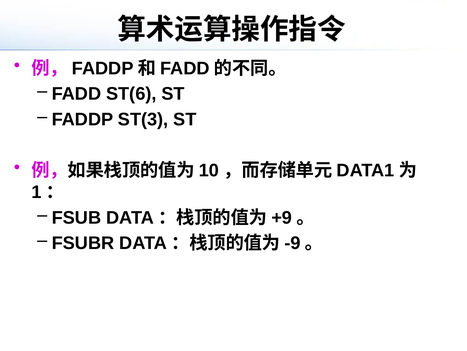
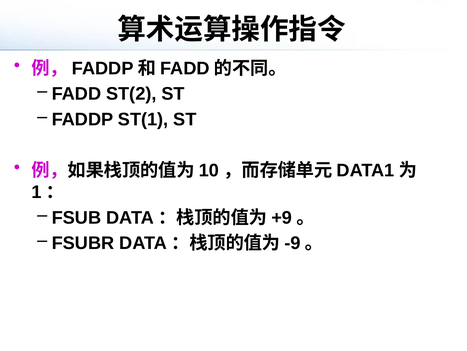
ST(6: ST(6 -> ST(2 (131, 94)
ST(3: ST(3 -> ST(1 (143, 119)
